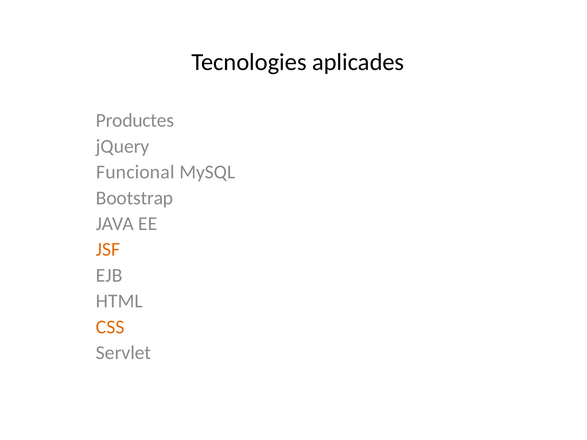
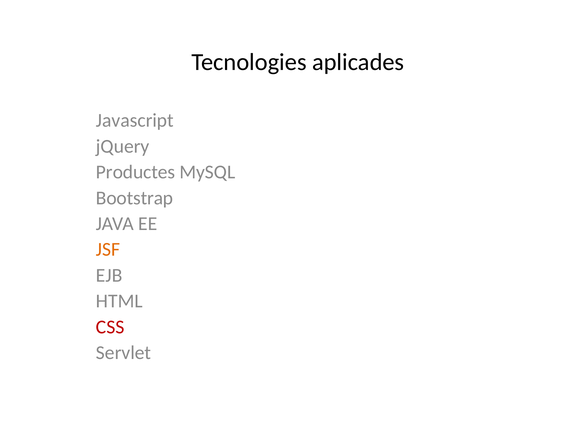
Productes: Productes -> Javascript (135, 121)
Funcional: Funcional -> Productes (136, 172)
CSS colour: orange -> red (110, 327)
